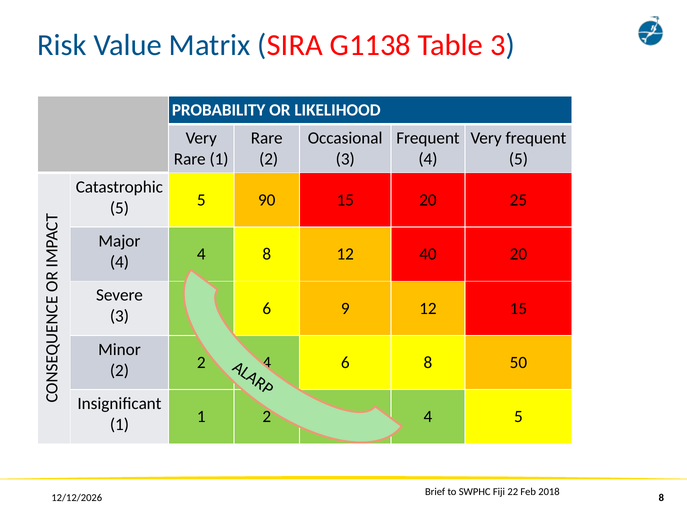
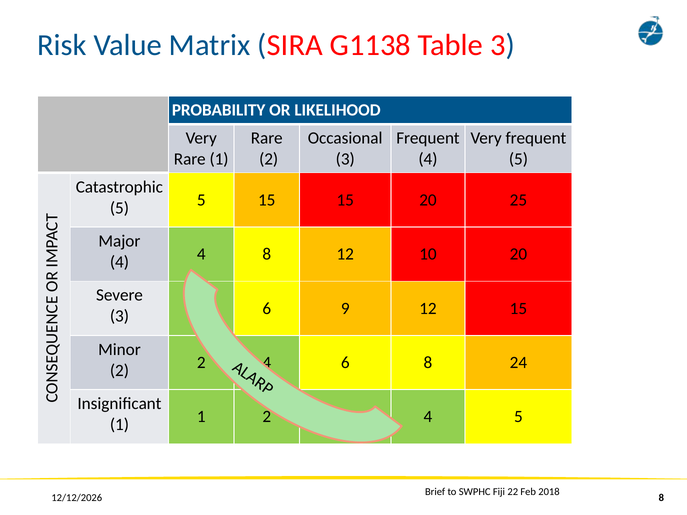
5 90: 90 -> 15 (267, 200)
40: 40 -> 10 (428, 254)
50: 50 -> 24 (518, 363)
